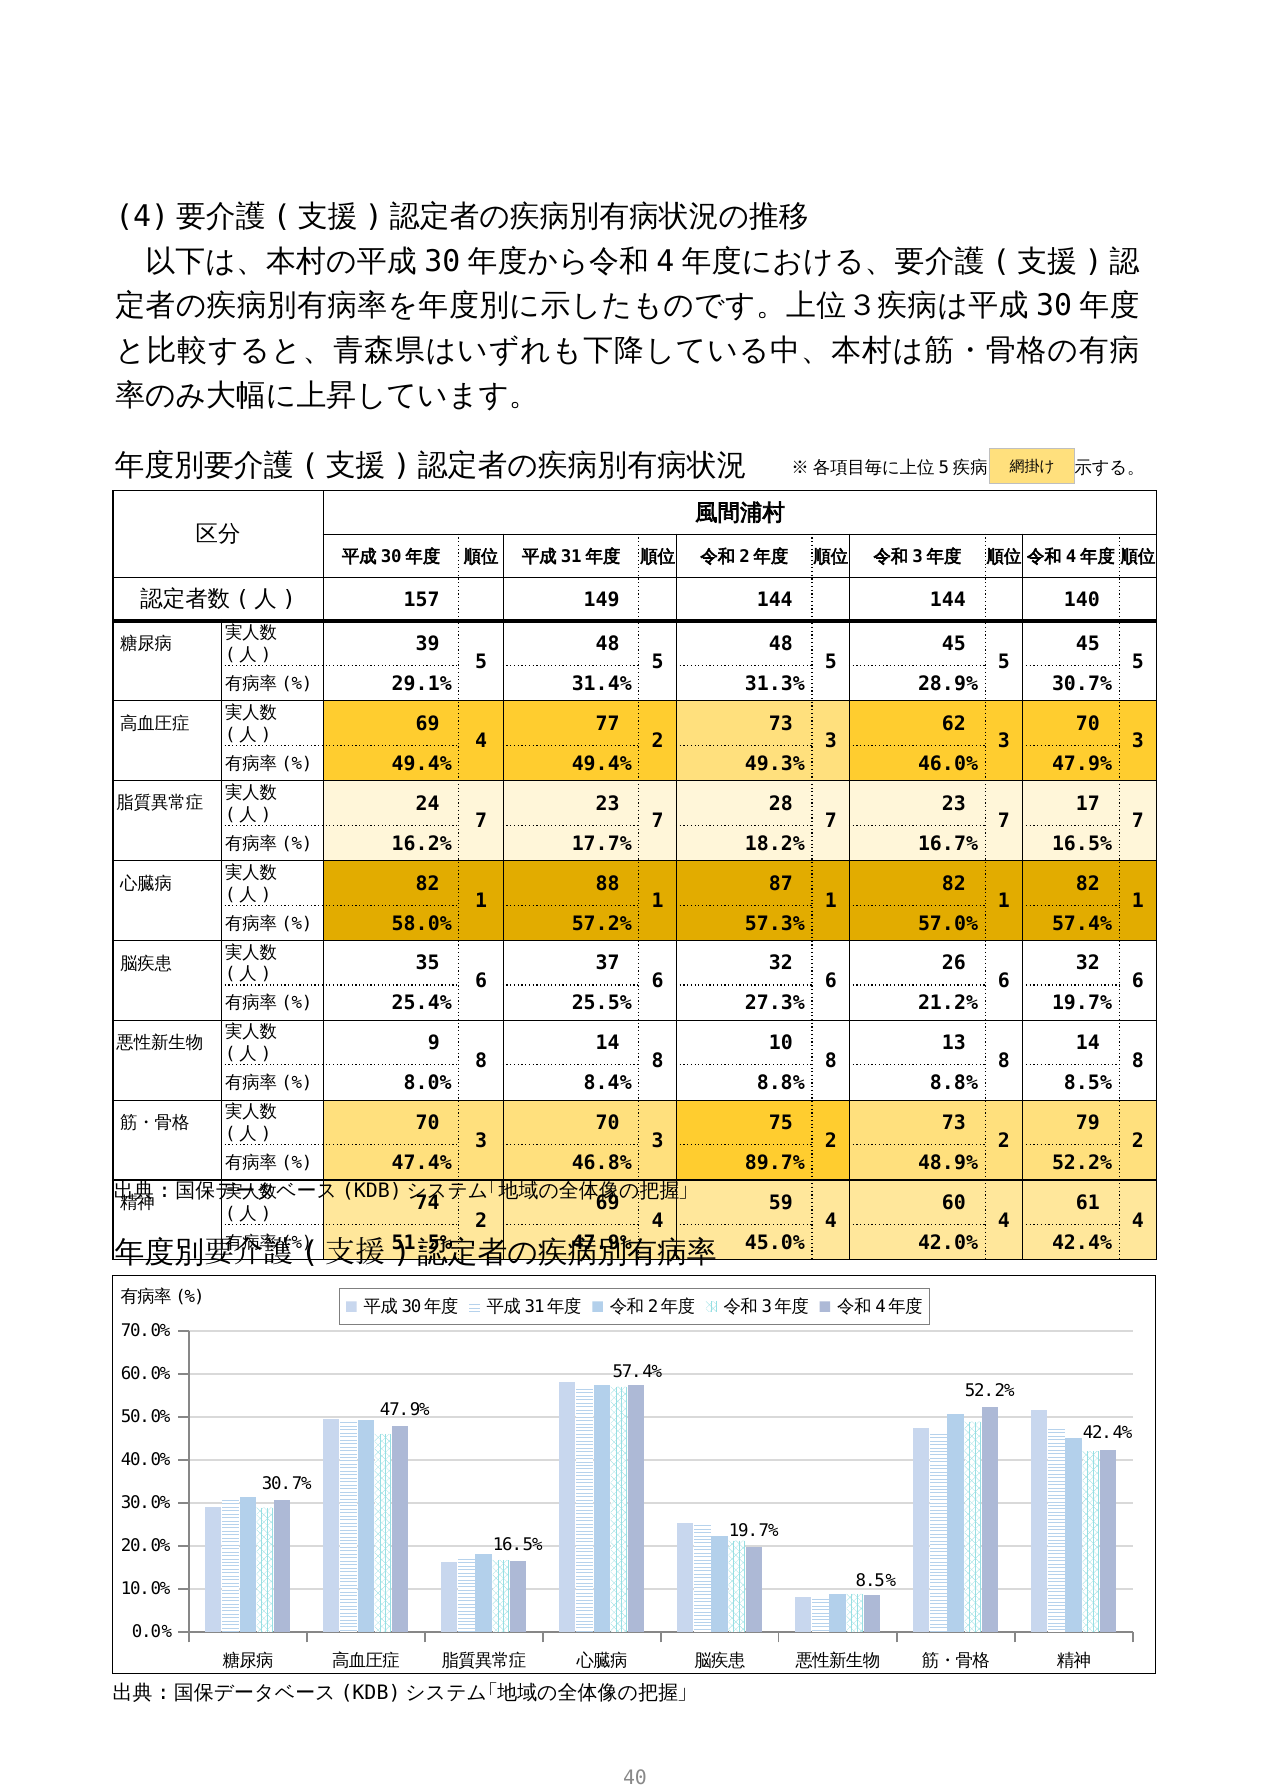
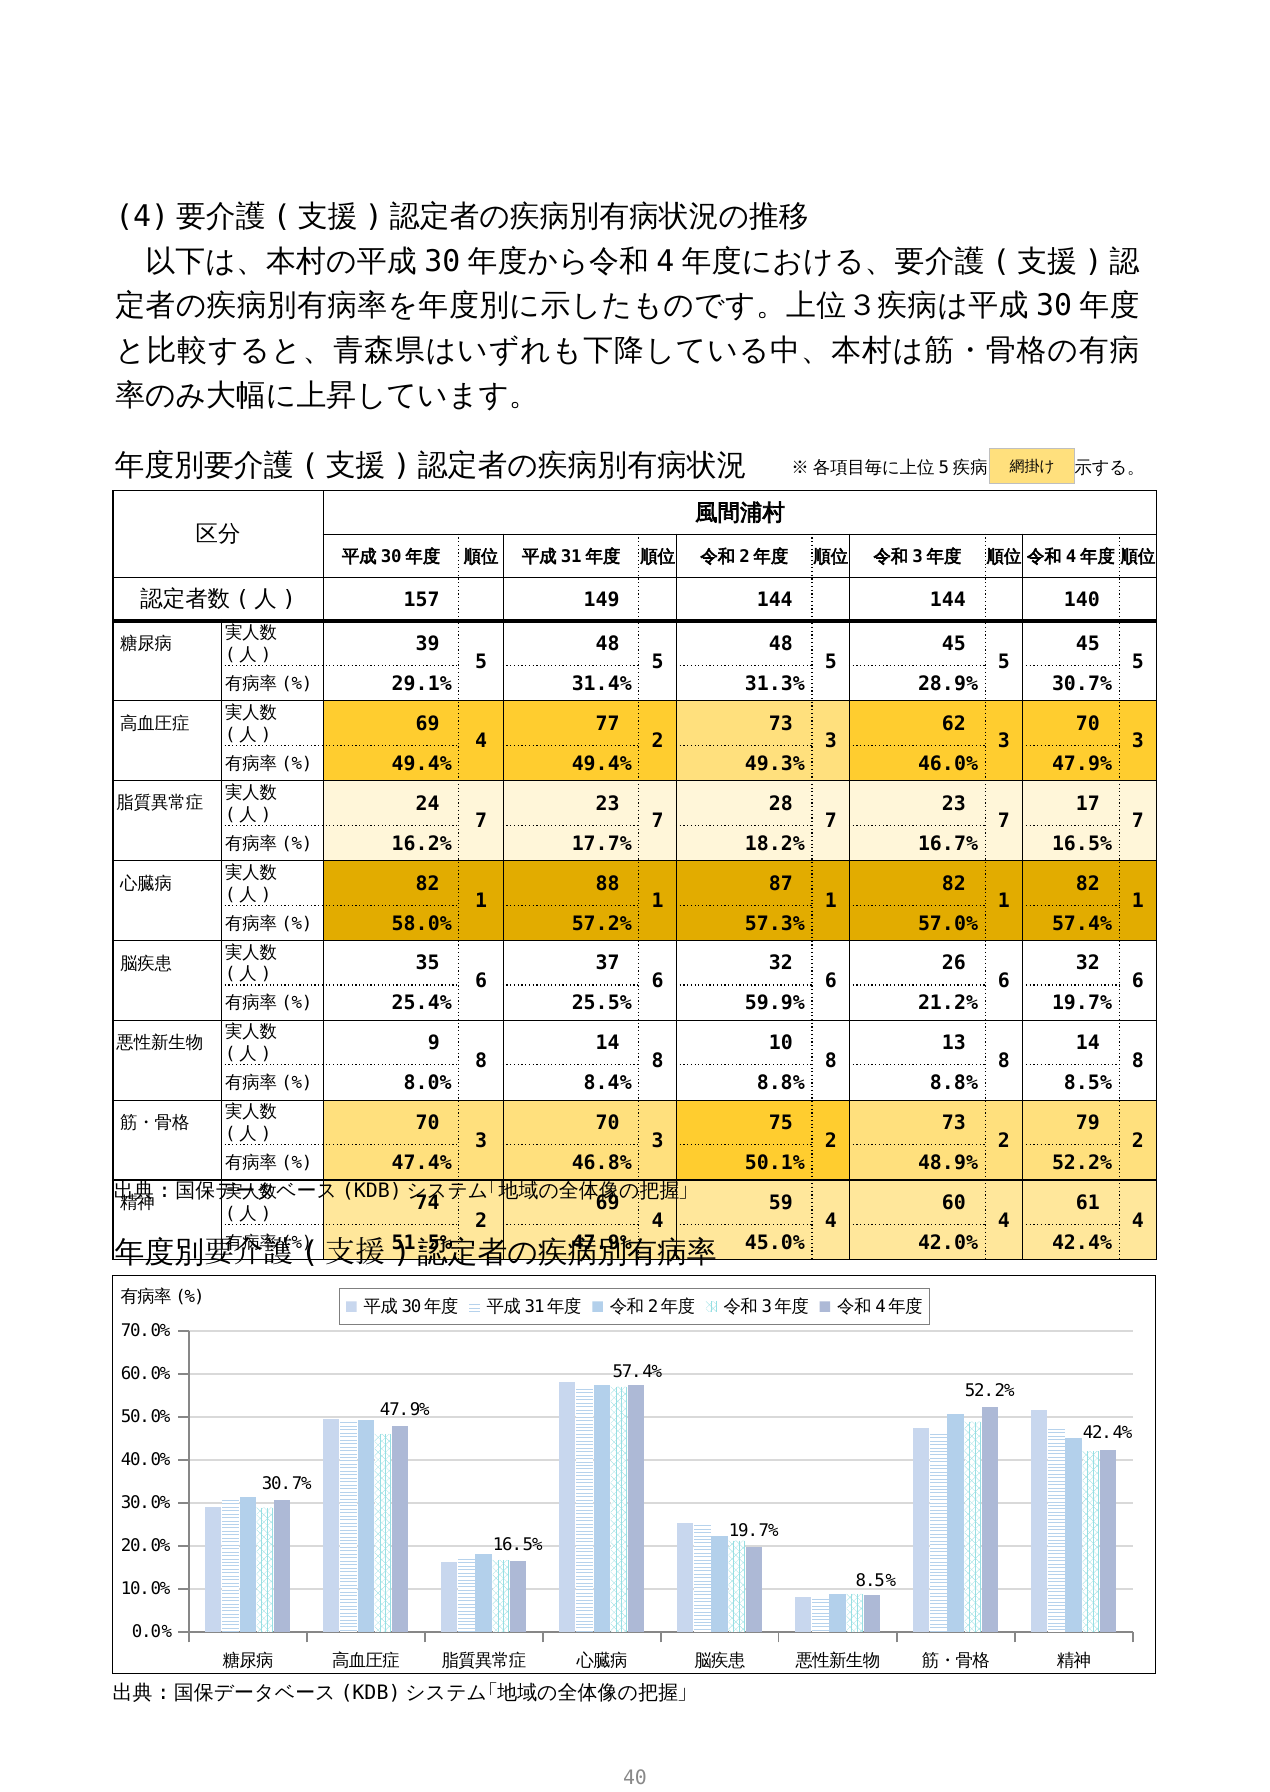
27.3%: 27.3% -> 59.9% (775, 1003)
89.7%: 89.7% -> 50.1% (775, 1163)
